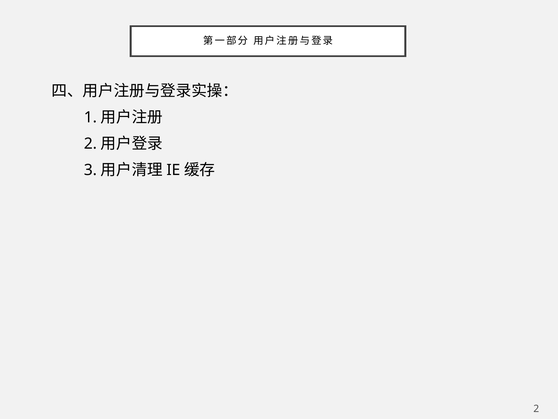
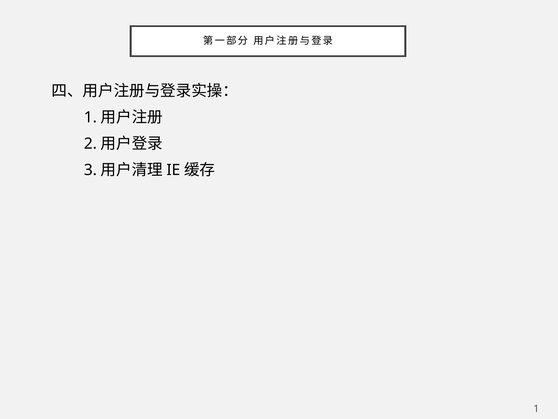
2: 2 -> 1 (536, 408)
